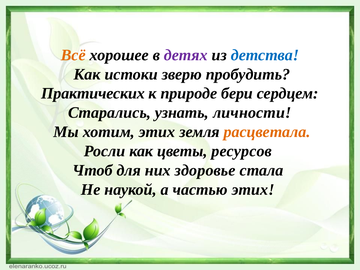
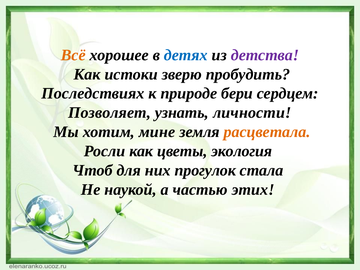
детях colour: purple -> blue (186, 55)
детства colour: blue -> purple (265, 55)
Практических: Практических -> Последствиях (93, 93)
Старались: Старались -> Позволяет (109, 113)
хотим этих: этих -> мине (157, 132)
ресурсов: ресурсов -> экология (242, 151)
здоровье: здоровье -> прогулок (205, 170)
